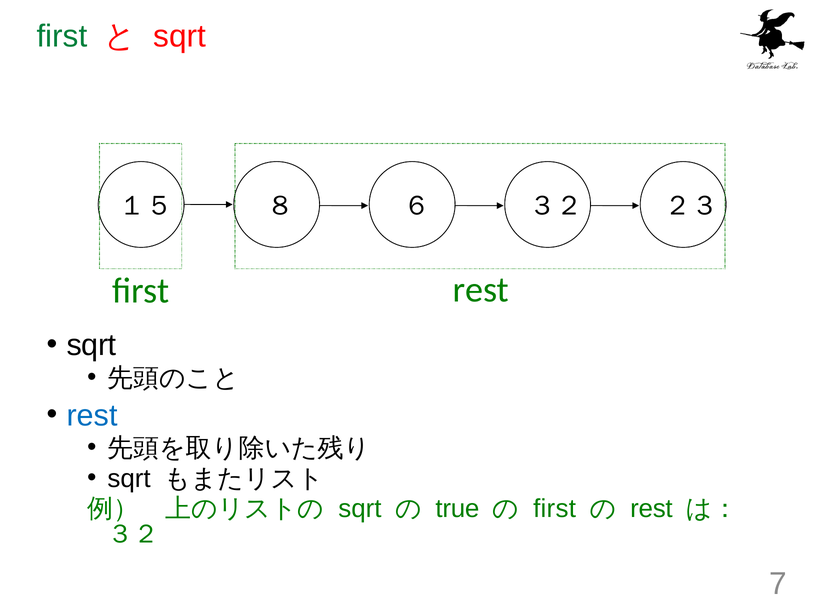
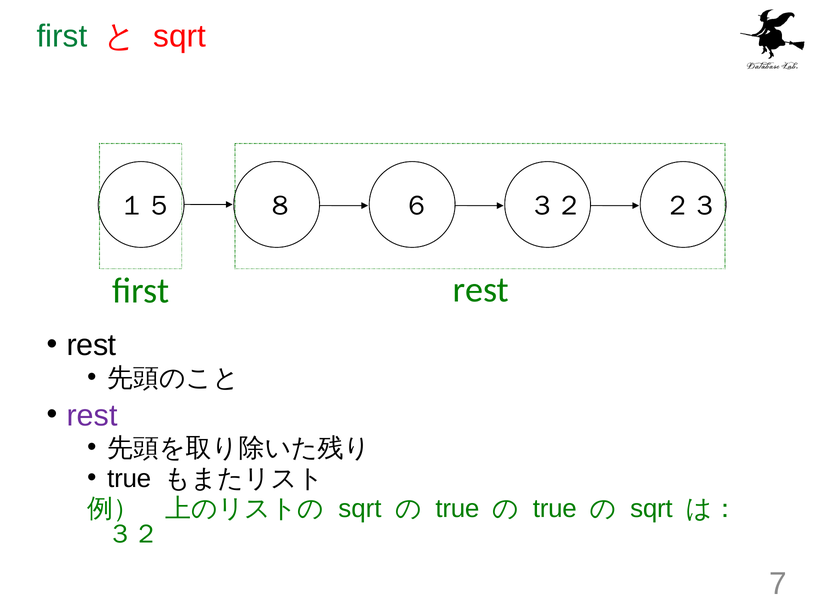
sqrt: sqrt -> rest (91, 345)
rest colour: blue -> purple (92, 415)
sqrt: sqrt -> true (129, 478)
first: first -> true (555, 509)
rest: rest -> sqrt (651, 509)
